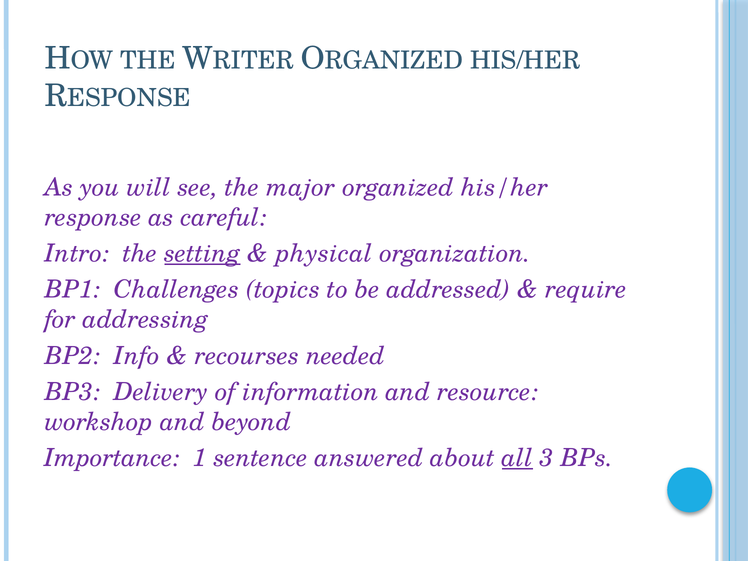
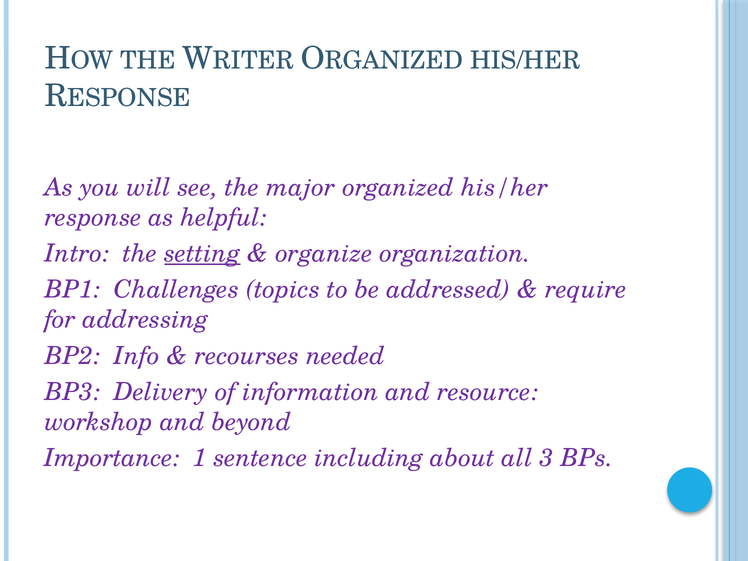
careful: careful -> helpful (224, 217)
physical: physical -> organize (324, 254)
answered: answered -> including (369, 458)
all underline: present -> none (517, 458)
